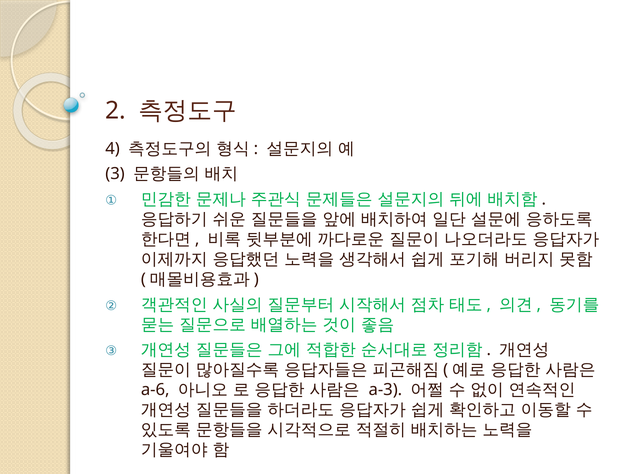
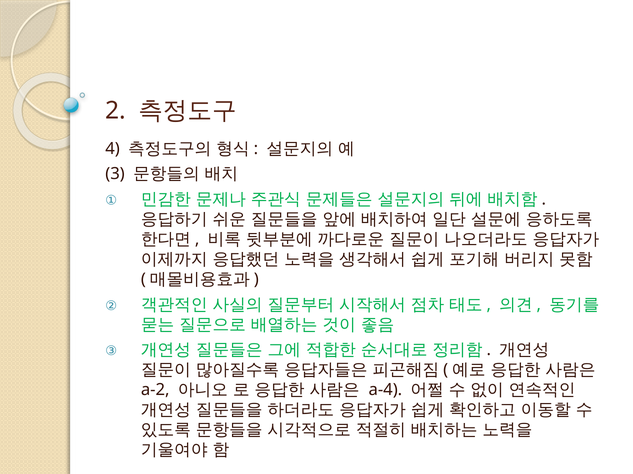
a-6: a-6 -> a-2 (155, 390)
a-3: a-3 -> a-4 (385, 390)
